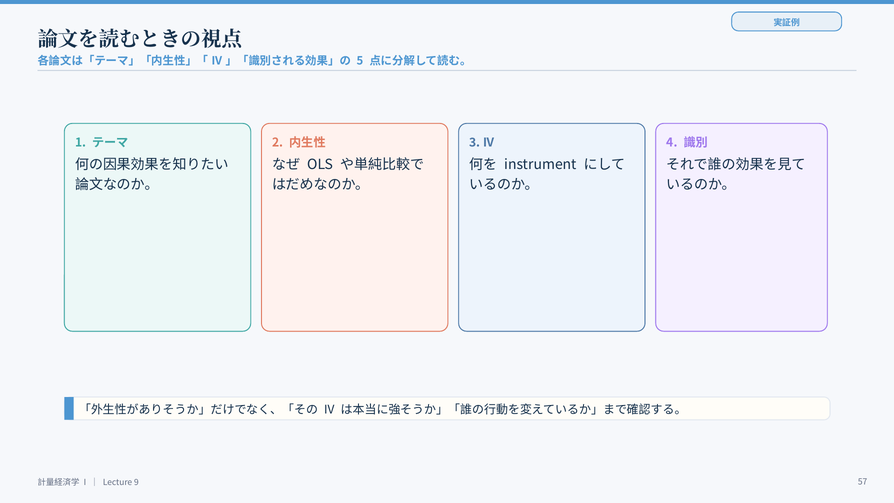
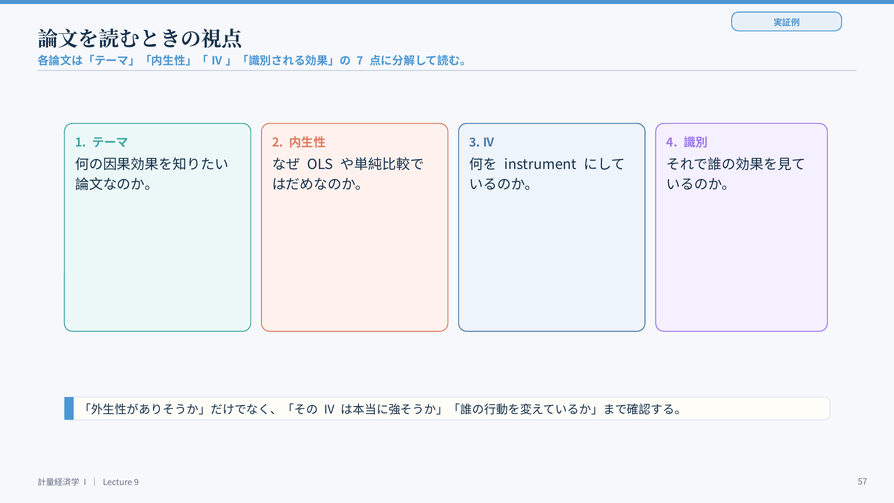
5: 5 -> 7 (360, 61)
